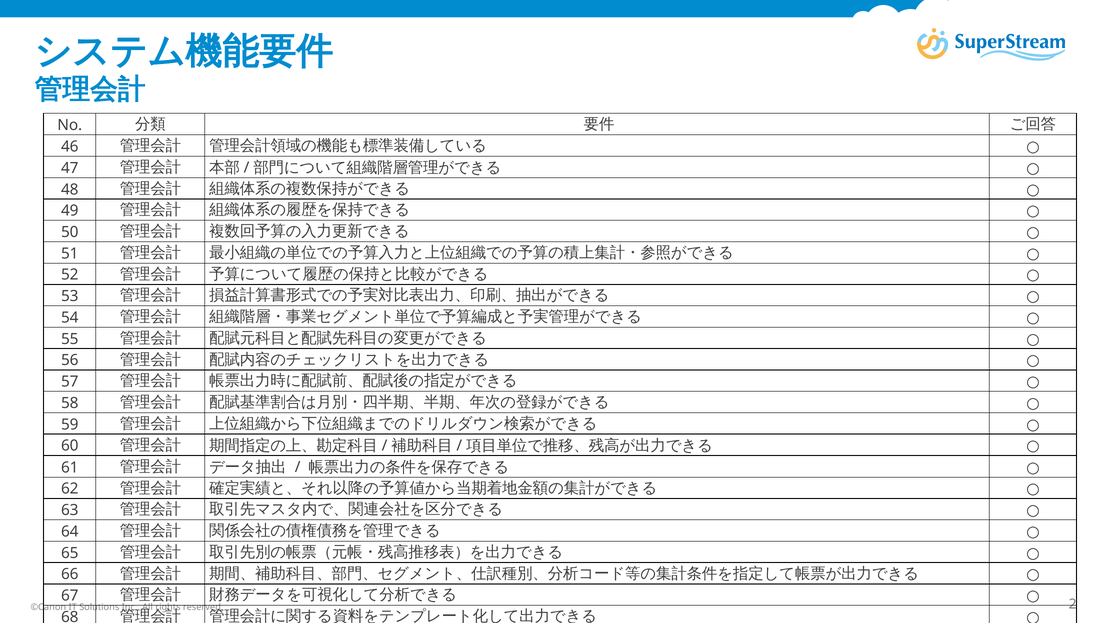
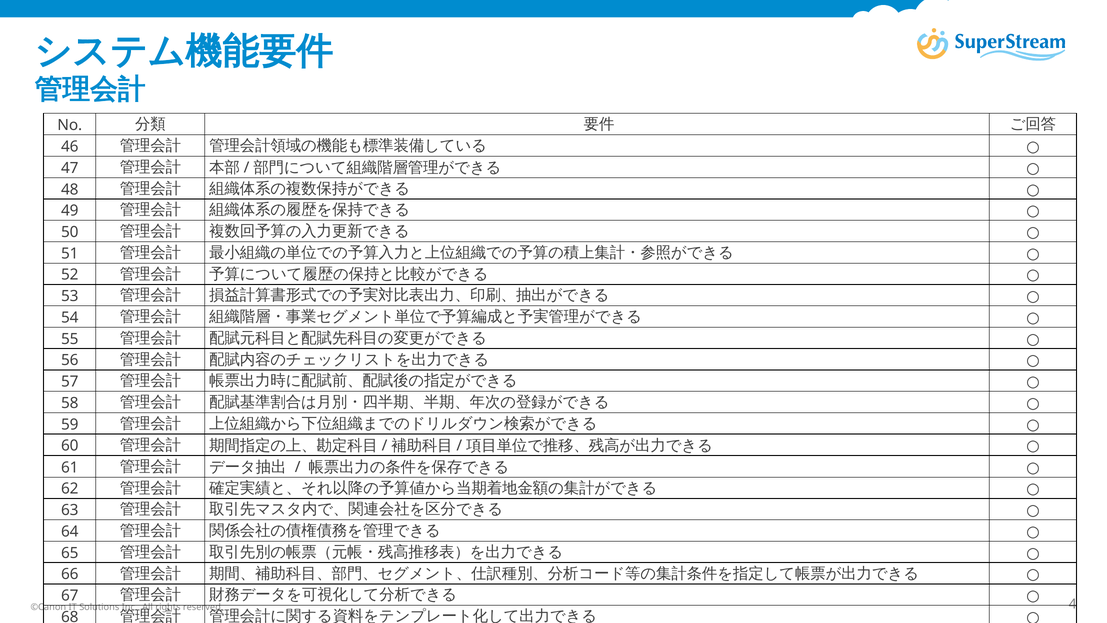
2: 2 -> 4 (1073, 604)
